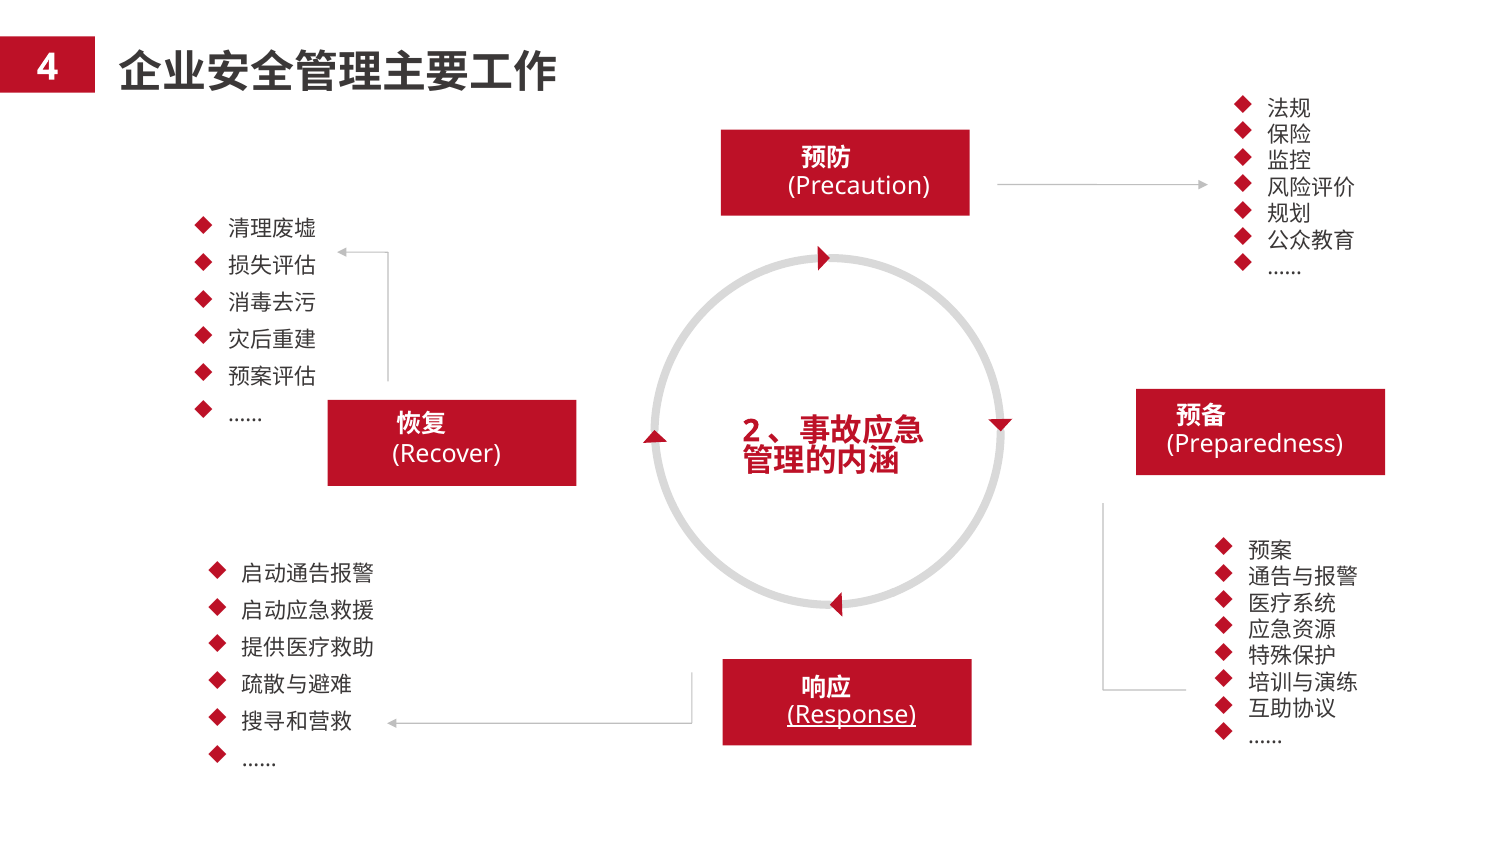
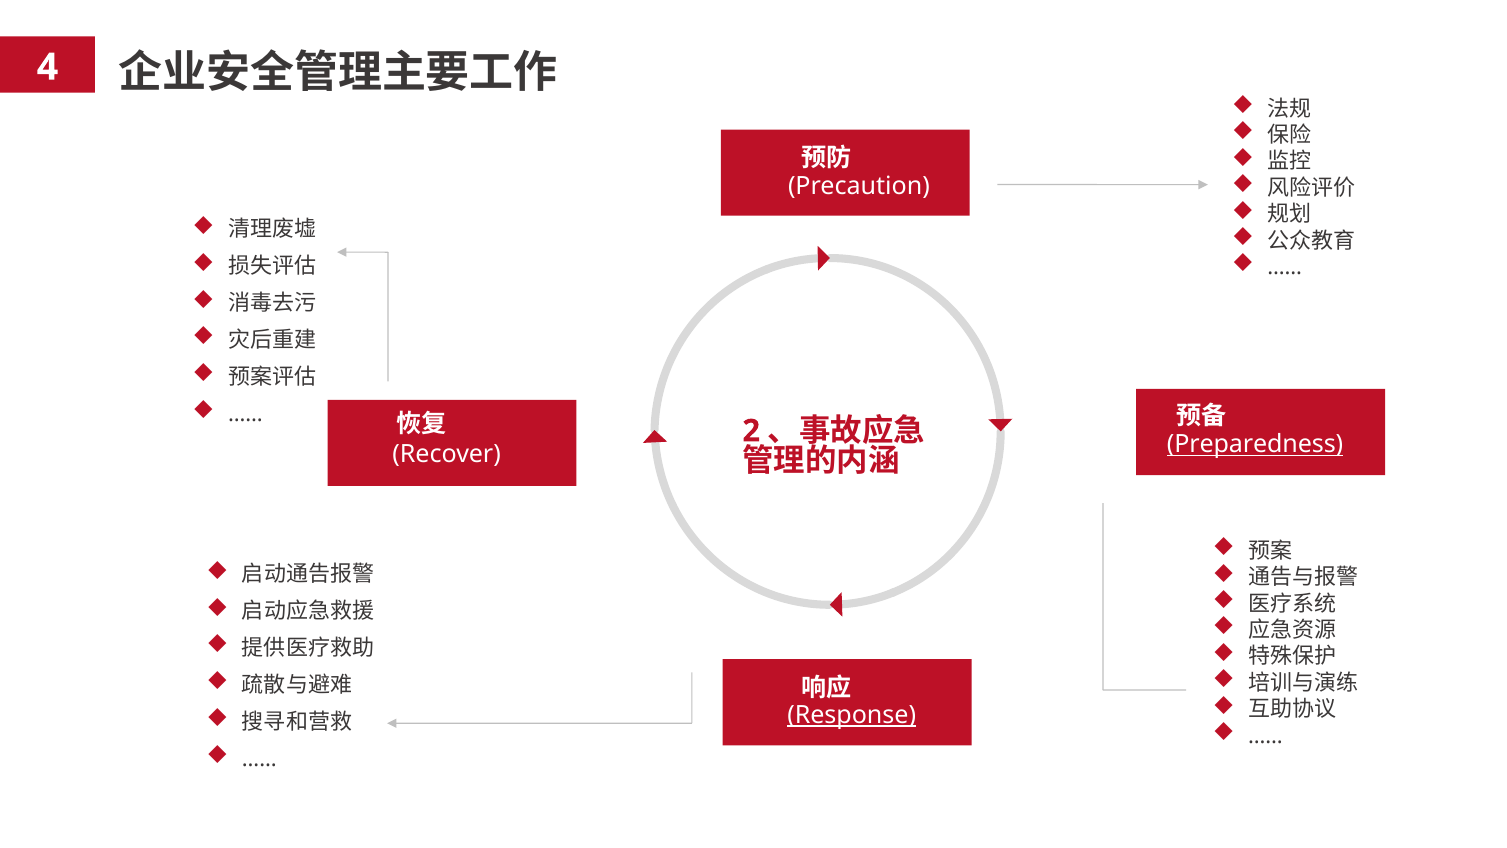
Preparedness underline: none -> present (1255, 444)
